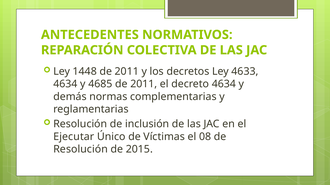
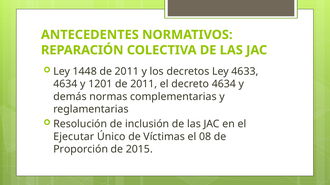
4685: 4685 -> 1201 (100, 84)
Resolución: Resolución -> Proporción (81, 150)
